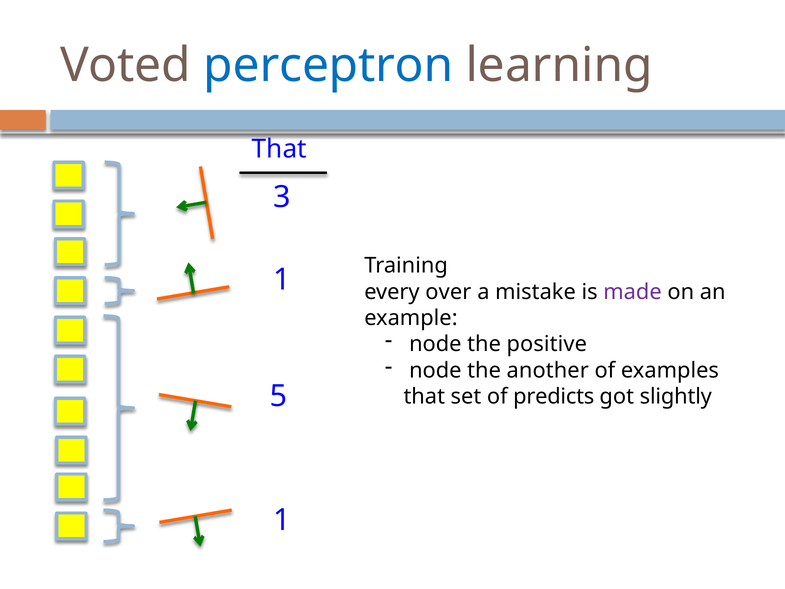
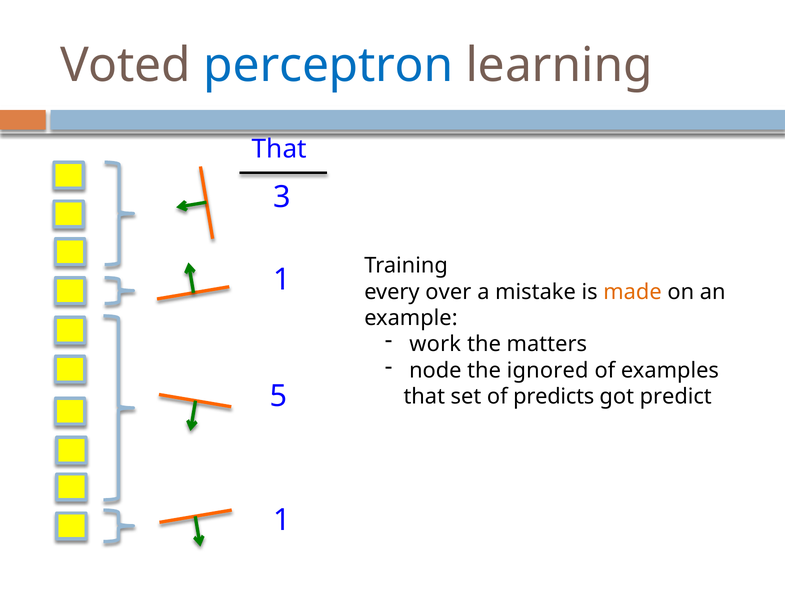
made colour: purple -> orange (633, 292)
node: node -> work (435, 344)
positive: positive -> matters (547, 344)
another: another -> ignored (548, 370)
slightly: slightly -> predict (676, 396)
